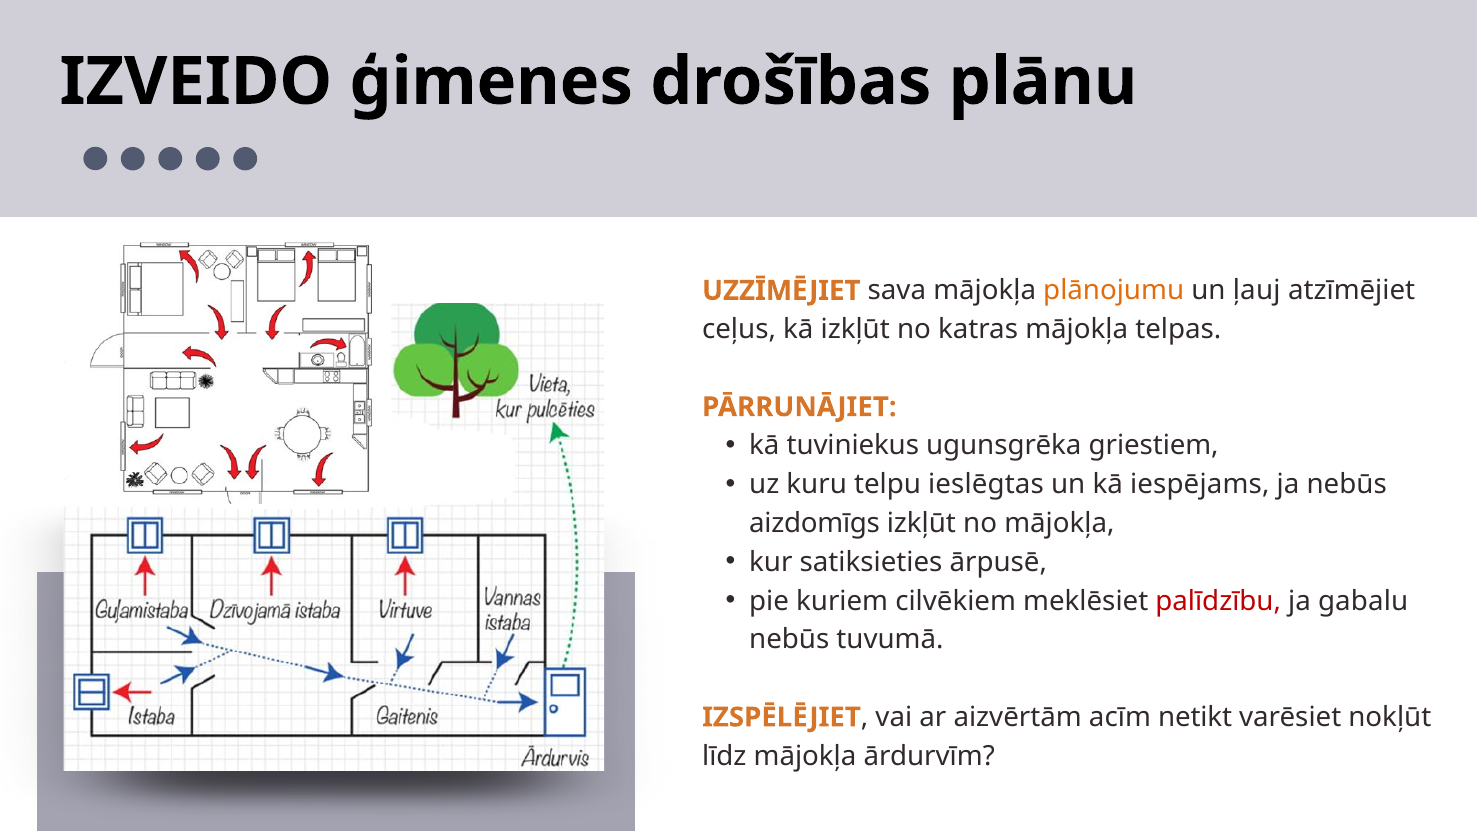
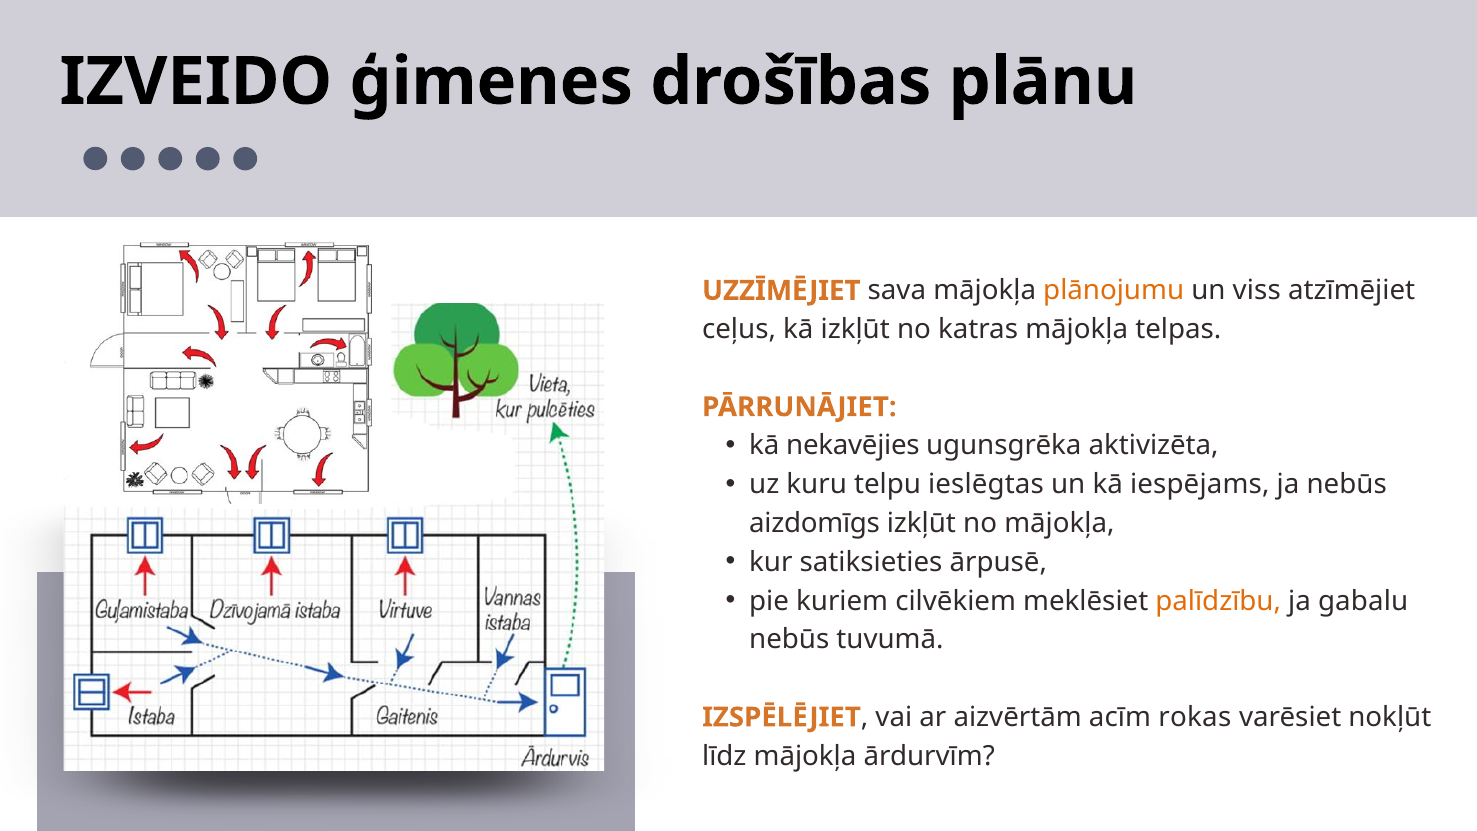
ļauj: ļauj -> viss (1257, 291)
tuviniekus: tuviniekus -> nekavējies (853, 446)
griestiem: griestiem -> aktivizēta (1154, 446)
palīdzību colour: red -> orange (1218, 601)
netikt: netikt -> rokas (1195, 717)
